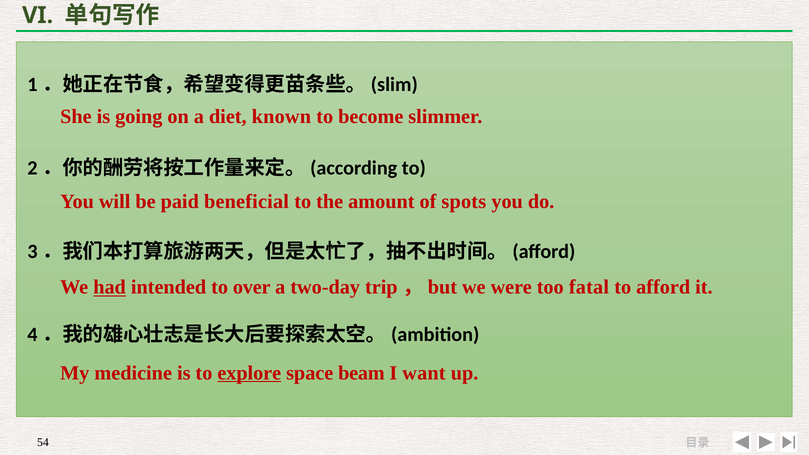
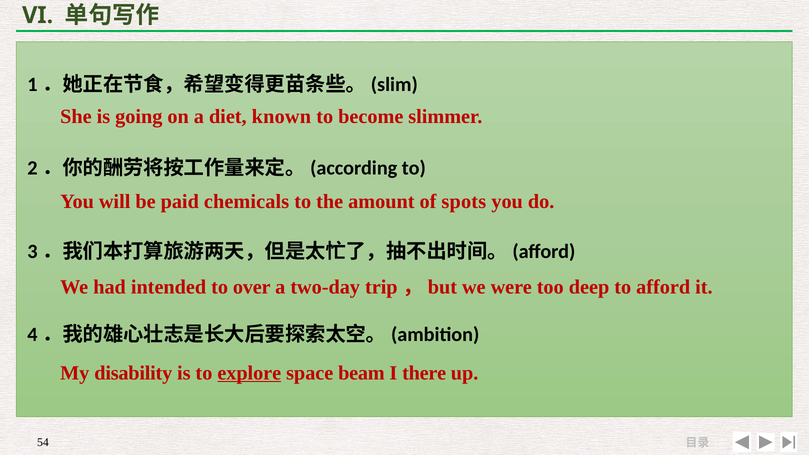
beneficial: beneficial -> chemicals (247, 202)
had underline: present -> none (110, 287)
fatal: fatal -> deep (589, 287)
medicine: medicine -> disability (133, 373)
want: want -> there (424, 373)
